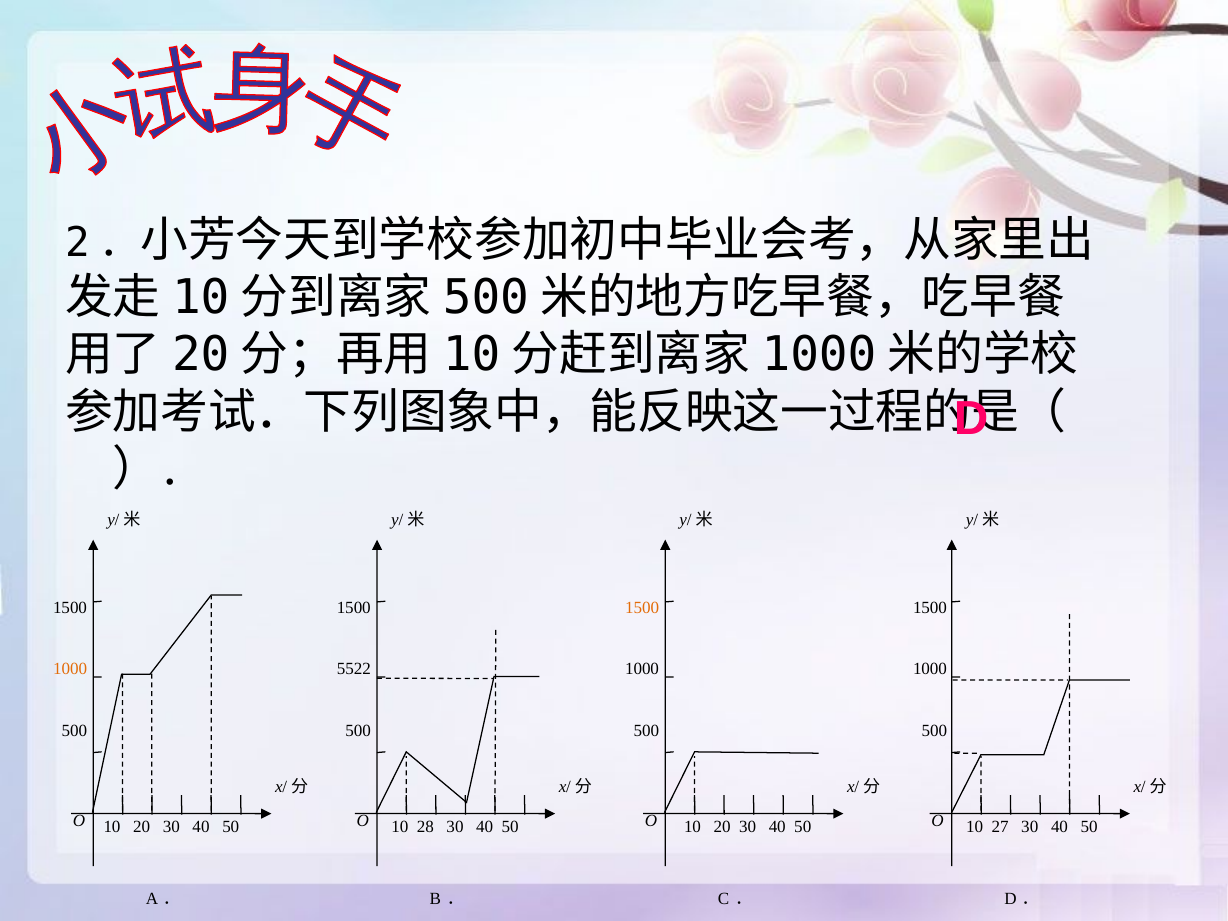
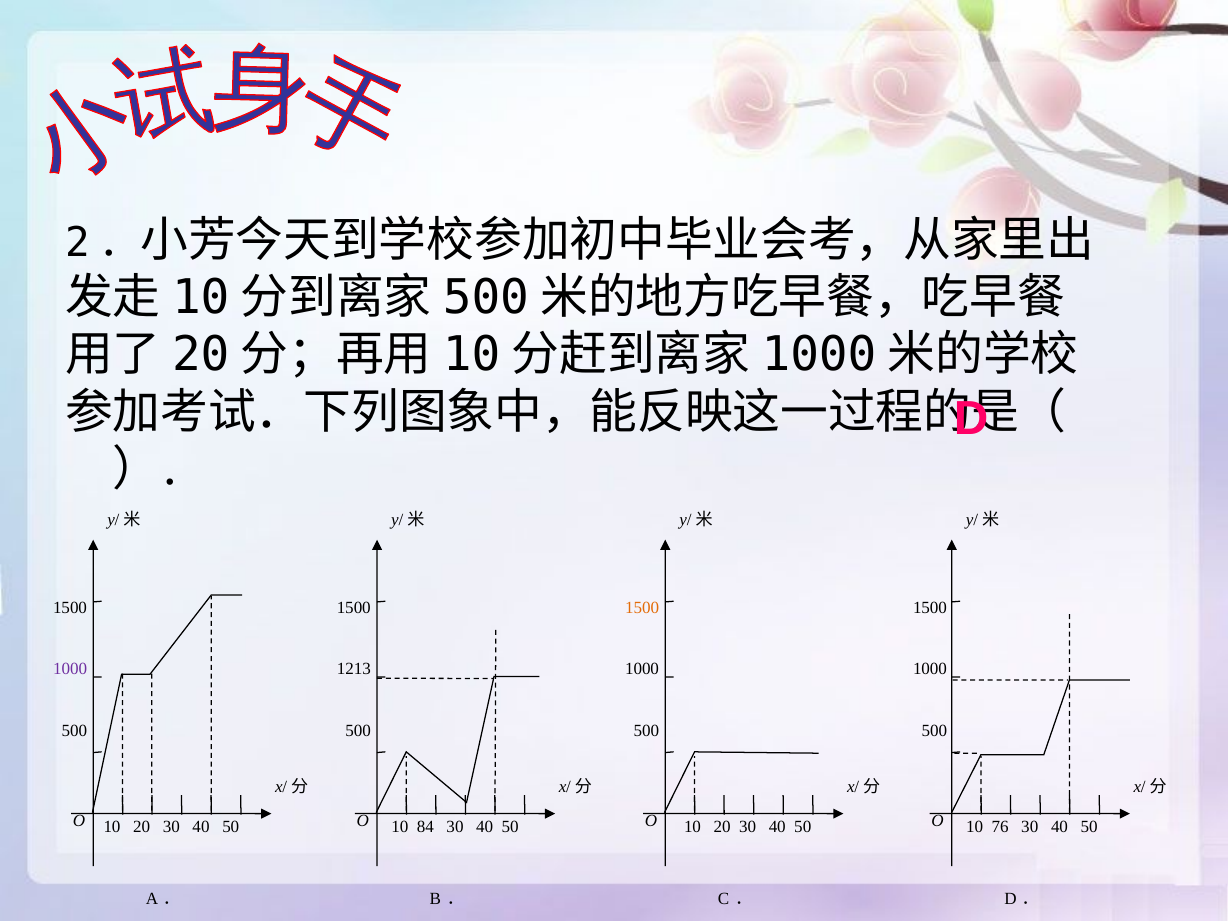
1000 colour: orange -> purple (70, 669)
5522: 5522 -> 1213 (354, 669)
27: 27 -> 76 (1000, 827)
28: 28 -> 84 (425, 827)
